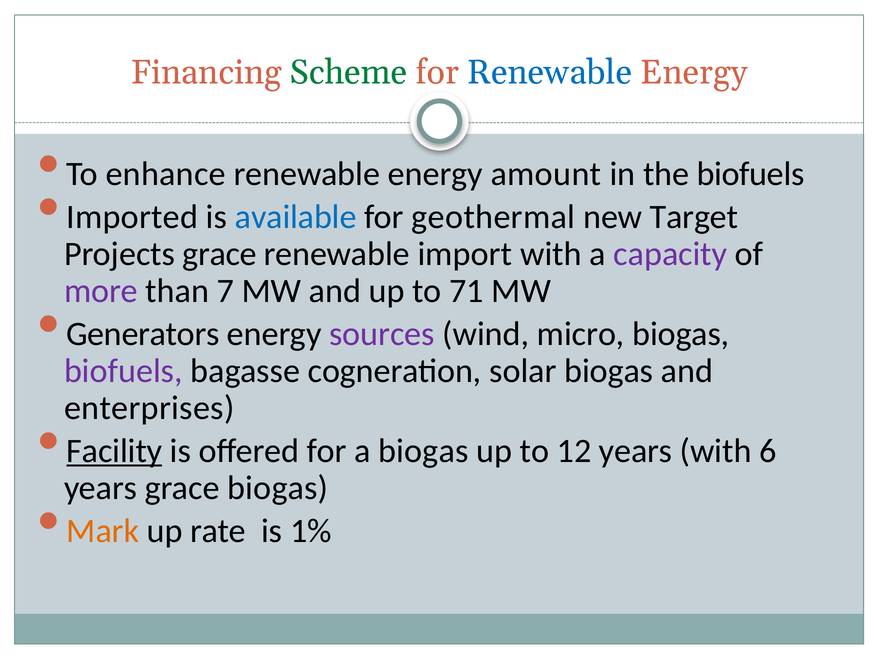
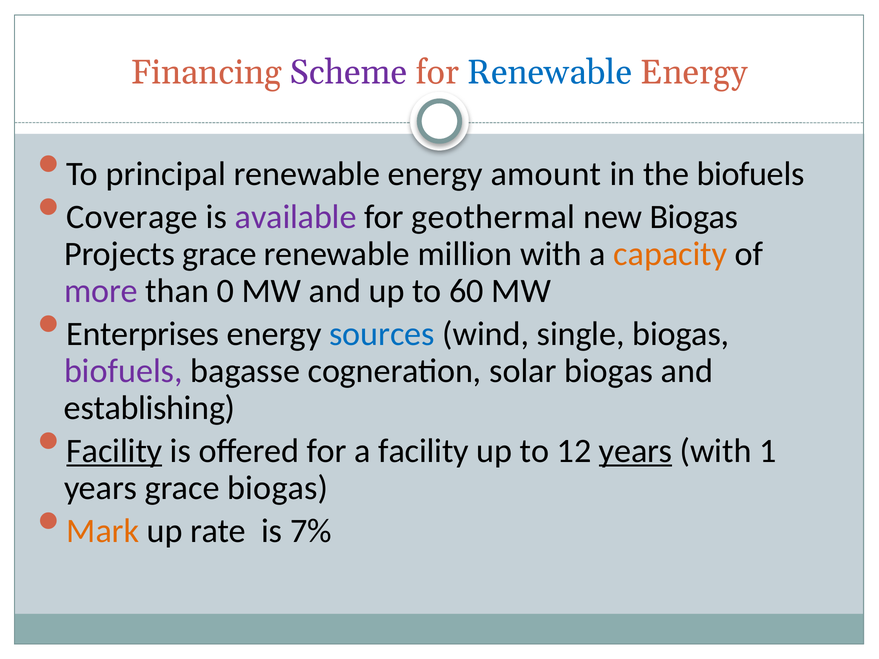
Scheme colour: green -> purple (349, 72)
enhance: enhance -> principal (166, 174)
Imported: Imported -> Coverage (132, 217)
available colour: blue -> purple (296, 217)
new Target: Target -> Biogas (694, 217)
import: import -> million (465, 254)
capacity colour: purple -> orange (670, 254)
7: 7 -> 0 (225, 291)
71: 71 -> 60 (466, 291)
Generators: Generators -> Enterprises (143, 334)
sources colour: purple -> blue (382, 334)
micro: micro -> single (581, 334)
enterprises: enterprises -> establishing (150, 408)
a biogas: biogas -> facility (424, 451)
years underline: none -> present (636, 451)
6: 6 -> 1 (768, 451)
1%: 1% -> 7% (311, 531)
